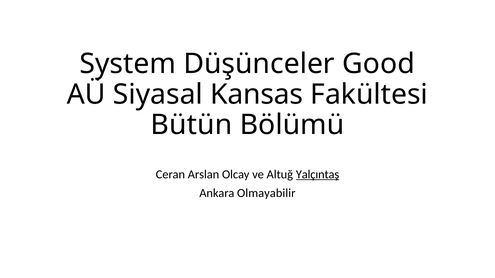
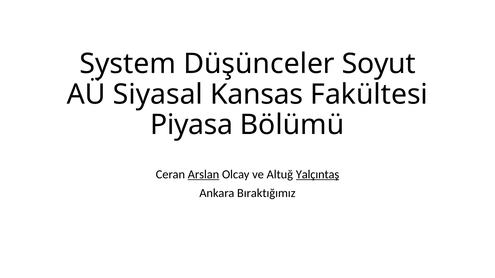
Good: Good -> Soyut (379, 64)
Bütün: Bütün -> Piyasa (192, 125)
Arslan underline: none -> present (204, 175)
Olmayabilir: Olmayabilir -> Bıraktığımız (266, 193)
